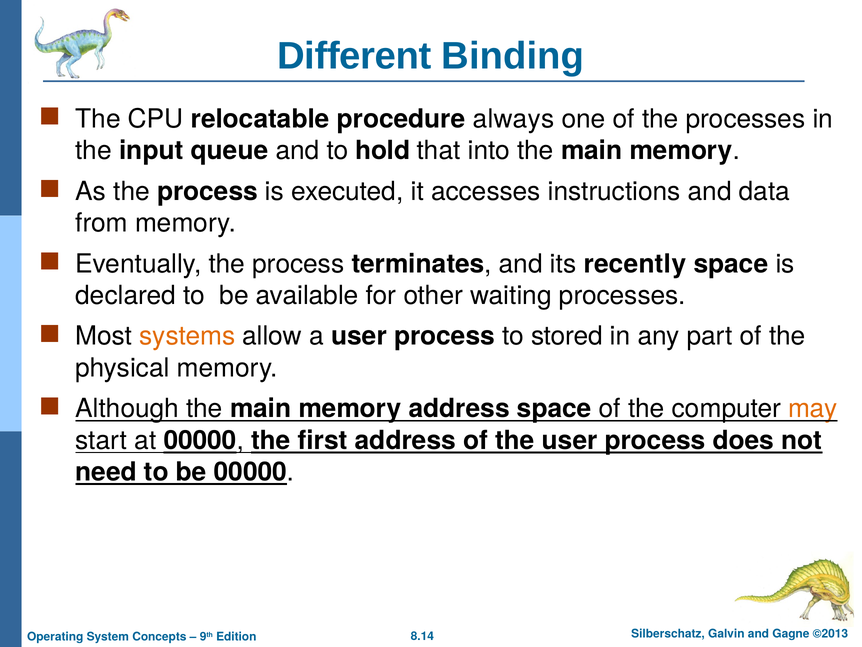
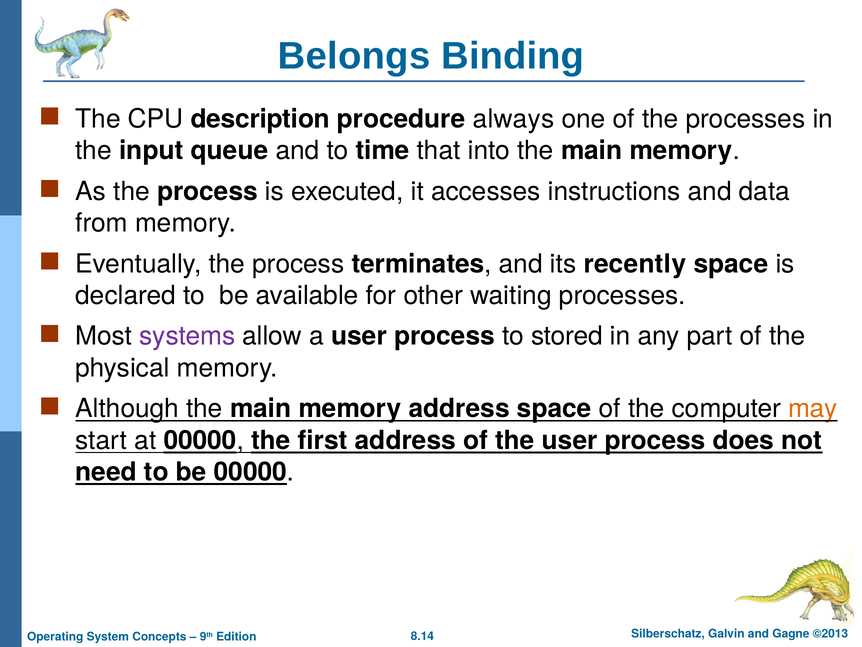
Different: Different -> Belongs (354, 56)
relocatable: relocatable -> description (260, 119)
hold: hold -> time (383, 150)
systems colour: orange -> purple (187, 336)
